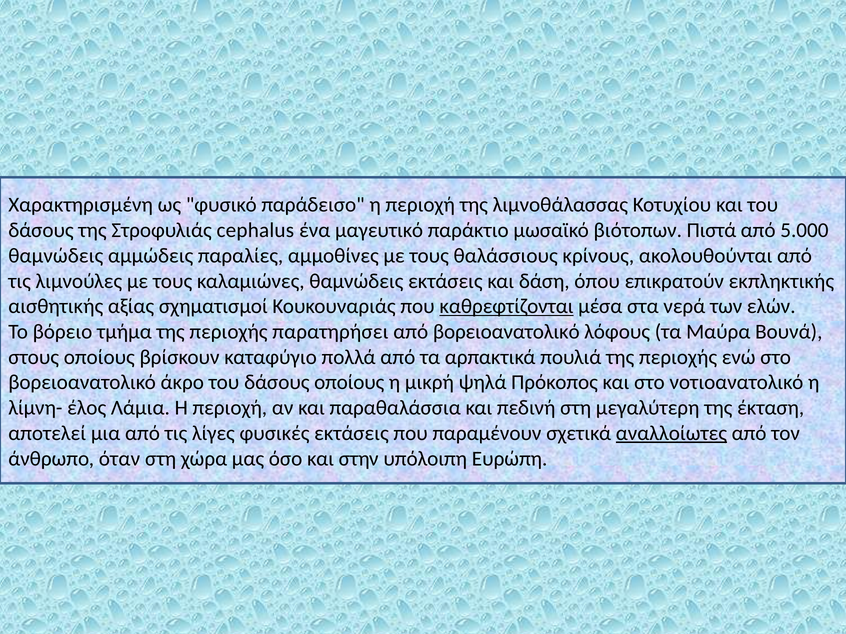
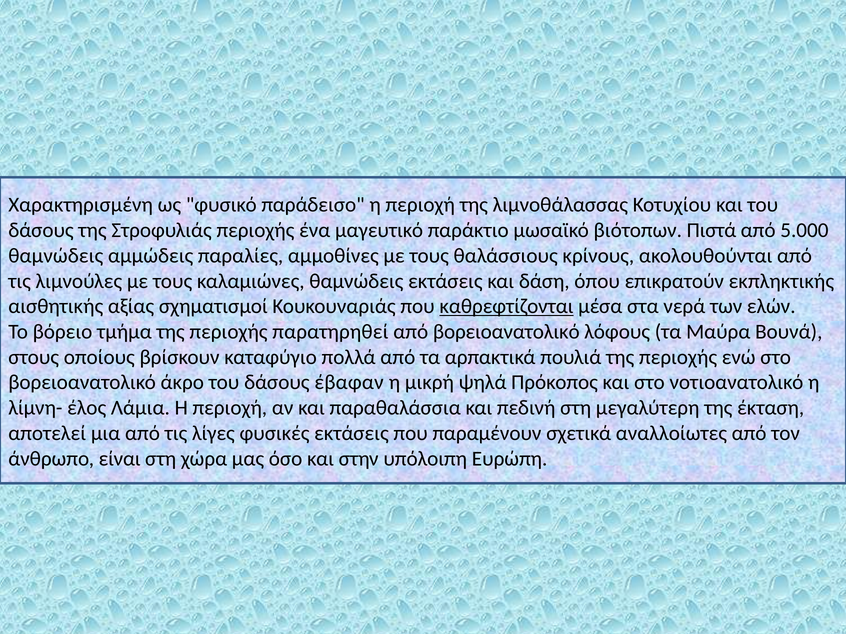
Στροφυλιάς cephalus: cephalus -> περιοχής (255, 231)
παρατηρήσει: παρατηρήσει -> παρατηρηθεί (330, 332)
δάσους οποίους: οποίους -> έβαφαν (349, 383)
αναλλοίωτες underline: present -> none (671, 434)
όταν: όταν -> είναι (120, 459)
